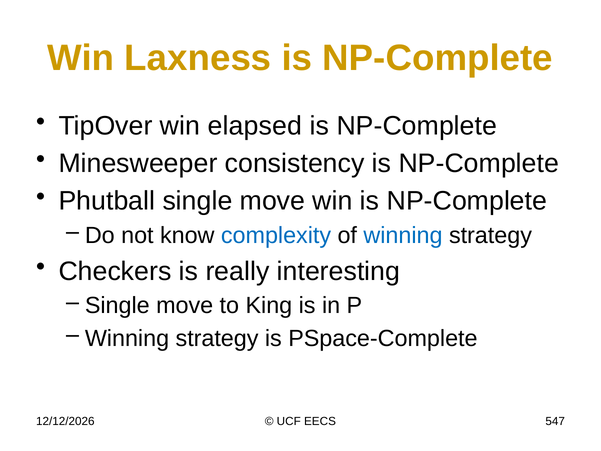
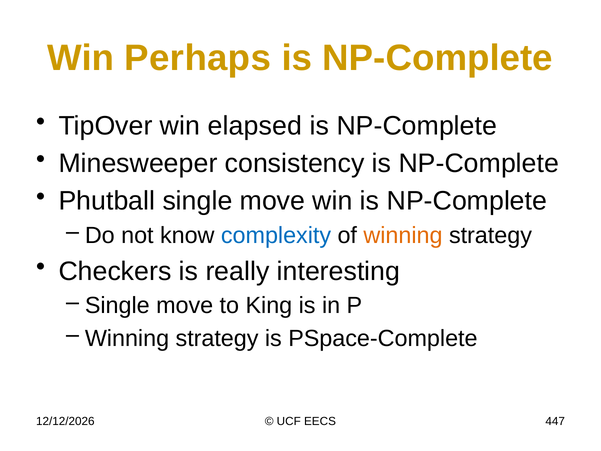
Laxness: Laxness -> Perhaps (198, 58)
winning colour: blue -> orange (403, 235)
547: 547 -> 447 (555, 421)
